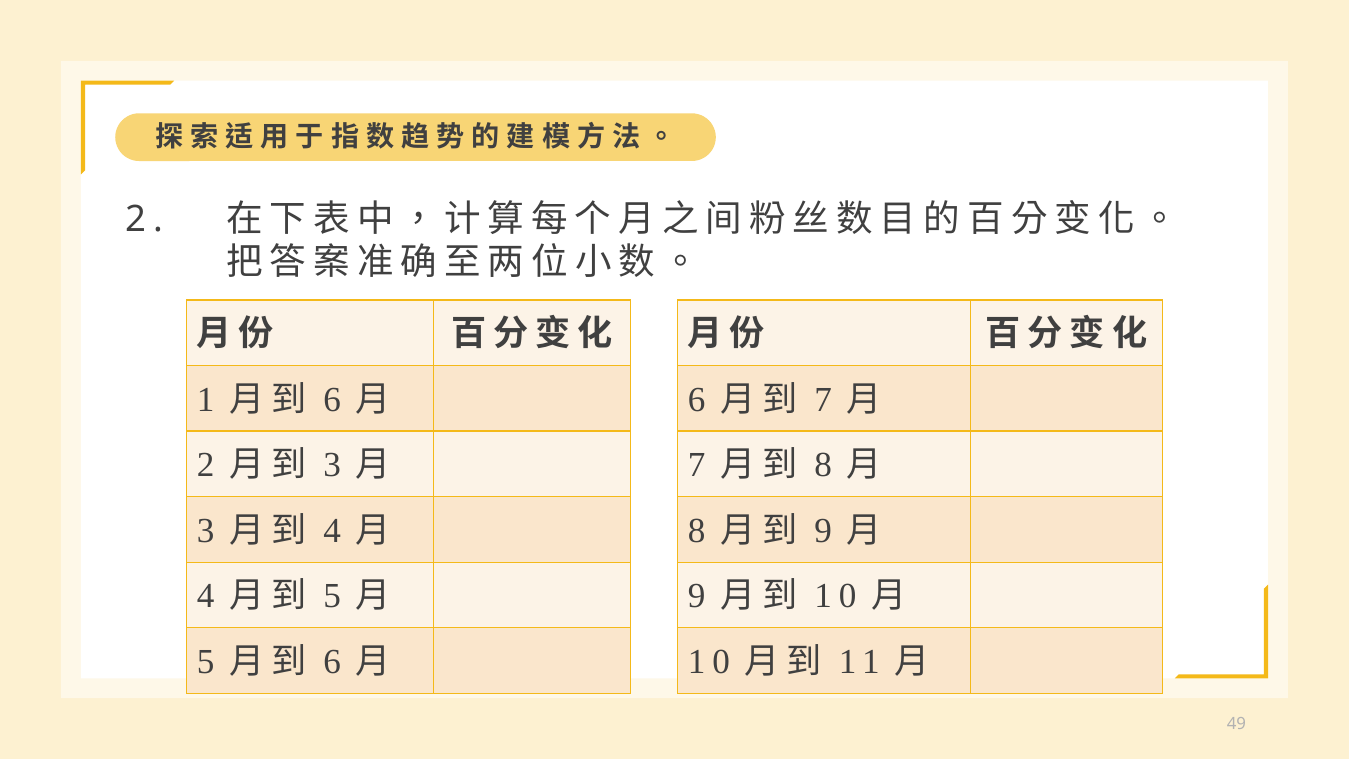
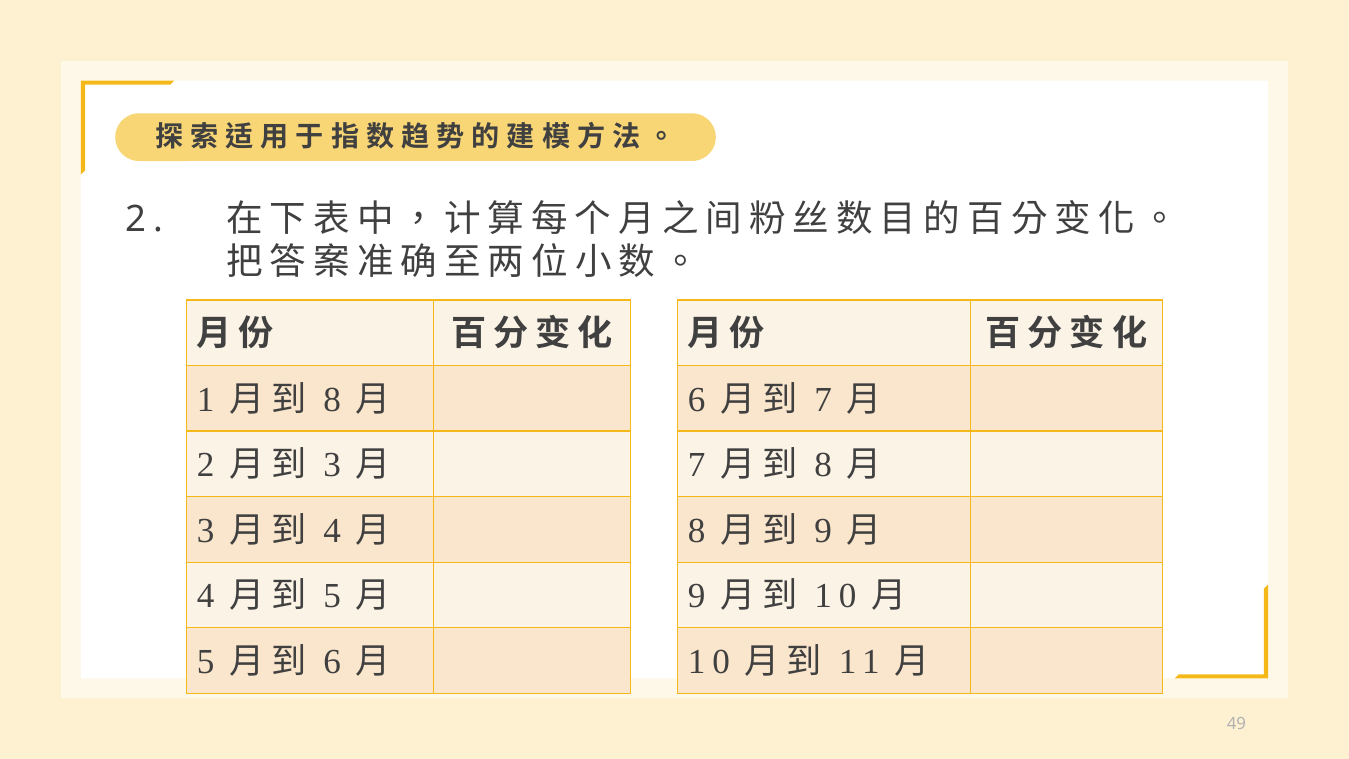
6: 6 -> 8 (332, 400)
